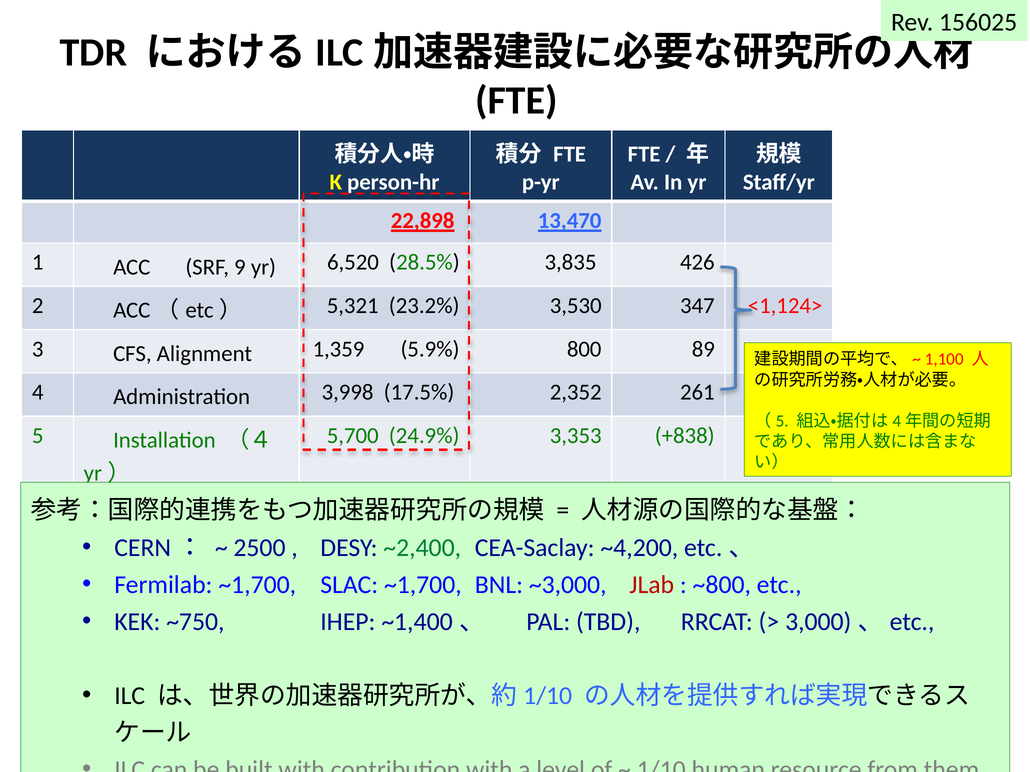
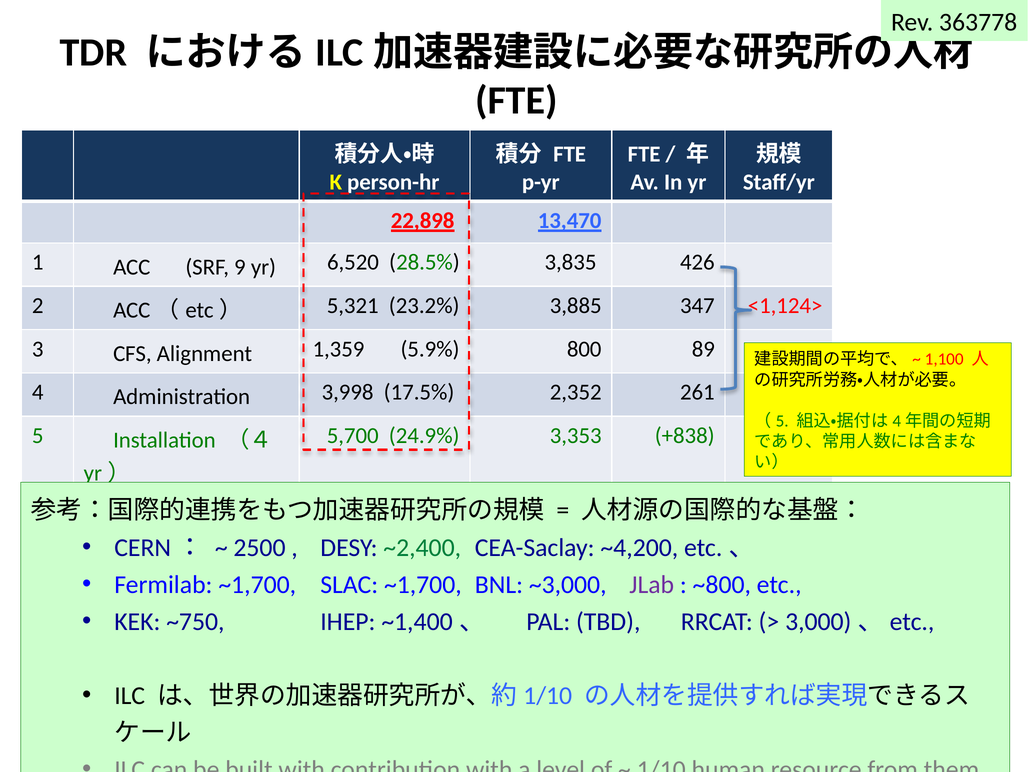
156025: 156025 -> 363778 (978, 22)
3,530: 3,530 -> 3,885 (576, 306)
JLab colour: red -> purple (652, 585)
